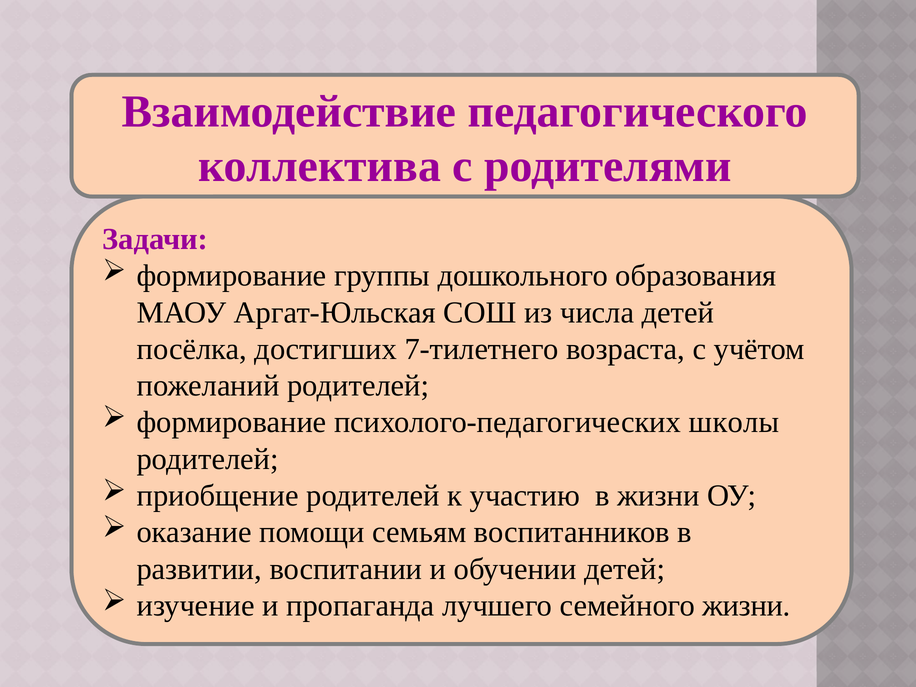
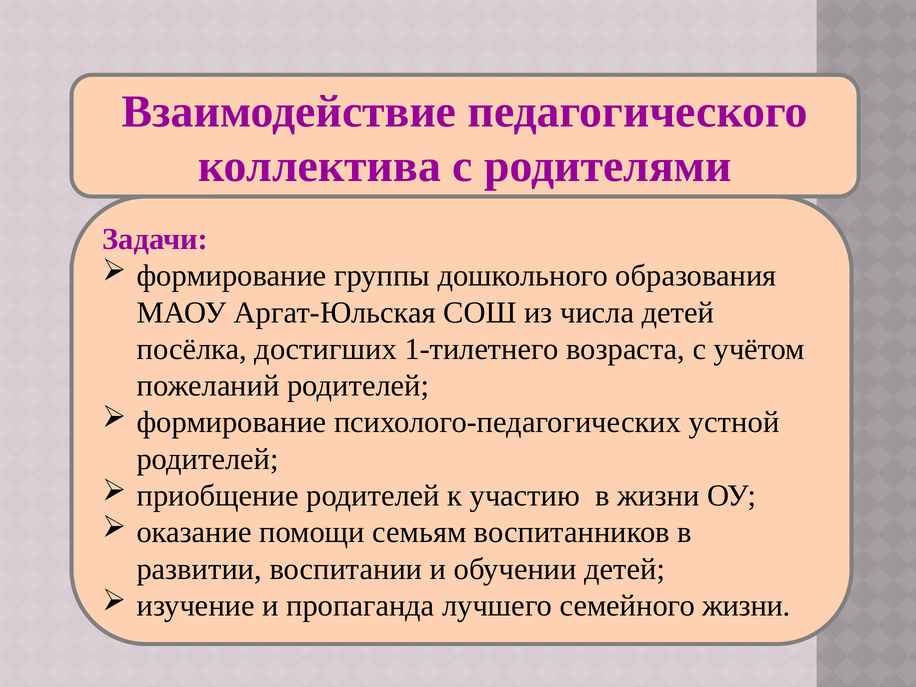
7-тилетнего: 7-тилетнего -> 1-тилетнего (482, 349)
школы: школы -> устной (734, 422)
